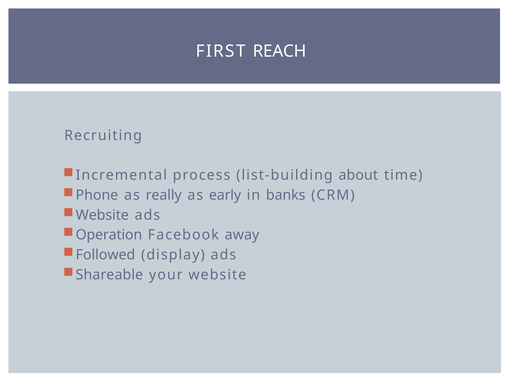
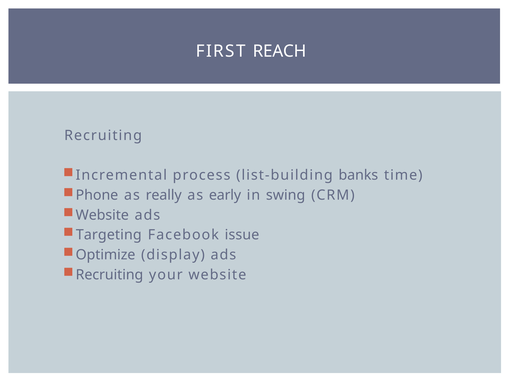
about: about -> banks (358, 175)
banks: banks -> swing (286, 195)
Operation: Operation -> Targeting (109, 235)
away: away -> issue (242, 235)
Followed: Followed -> Optimize (106, 254)
Shareable: Shareable -> Recruiting (109, 274)
